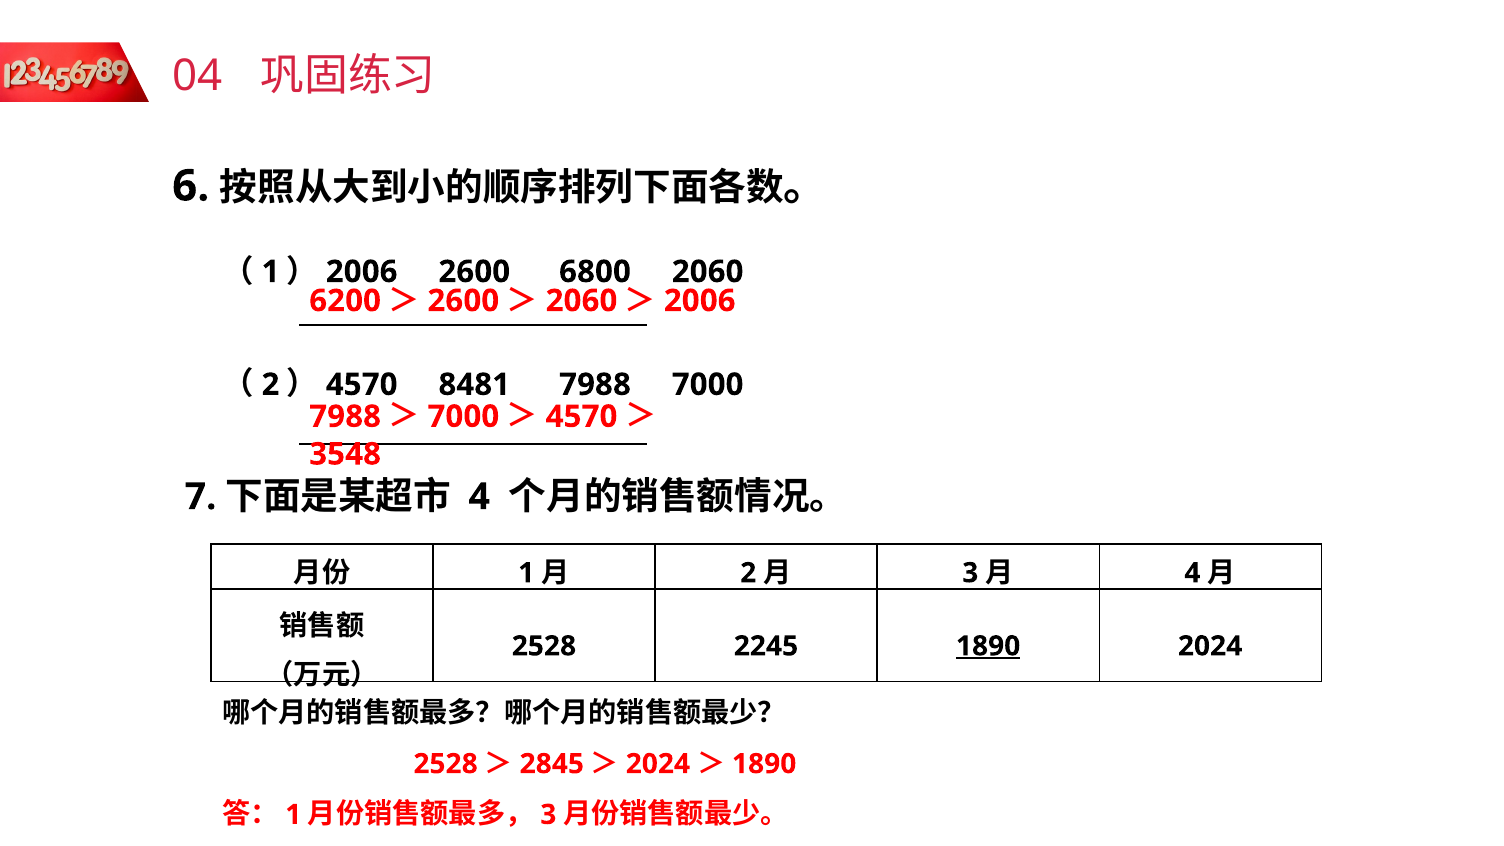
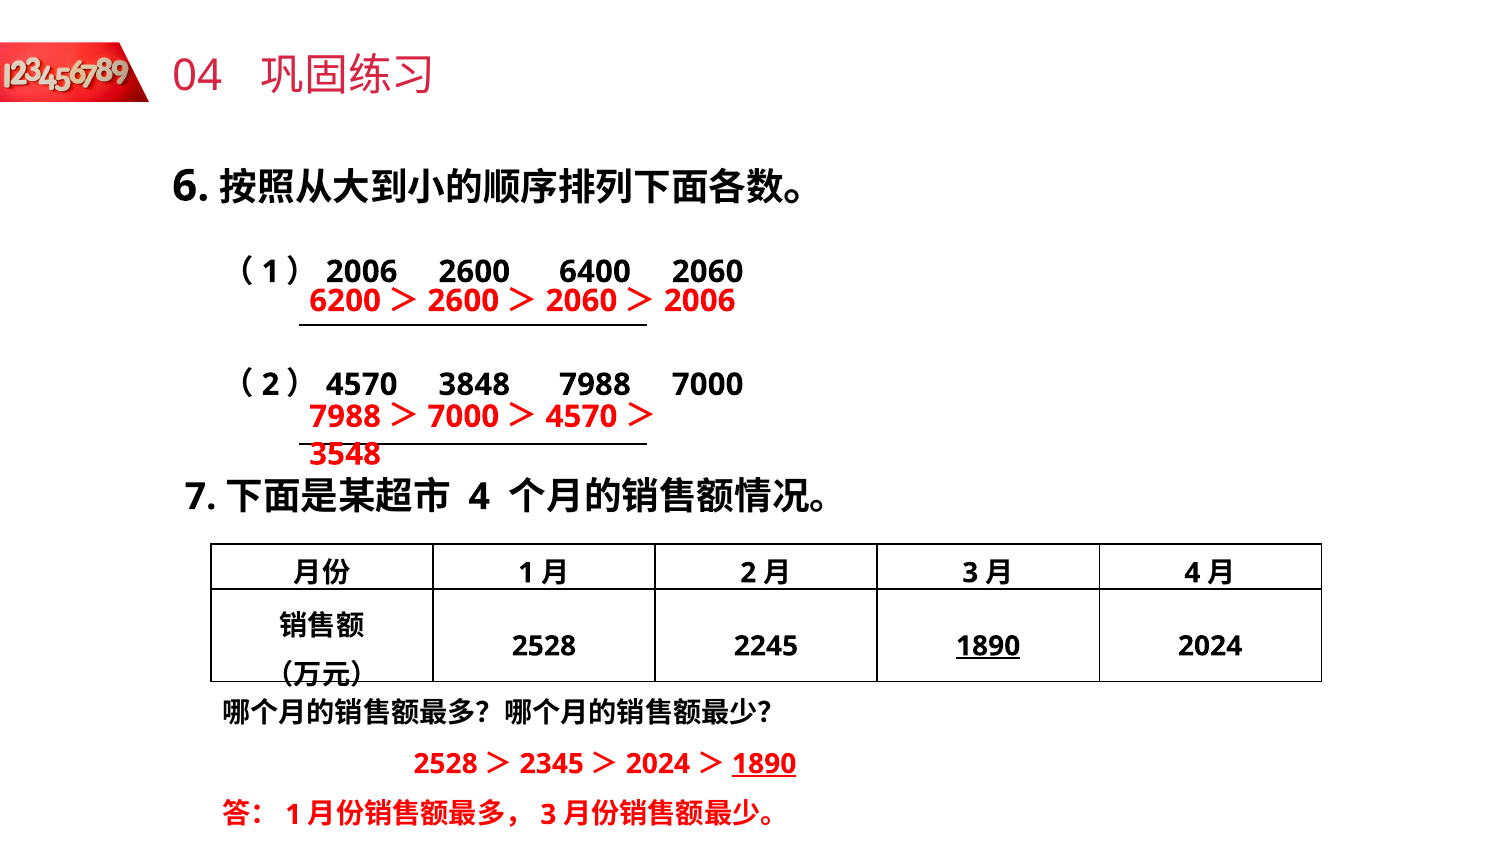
6800: 6800 -> 6400 (595, 272)
8481: 8481 -> 3848 (474, 385)
2845: 2845 -> 2345 (552, 764)
1890 underline: none -> present (764, 764)
